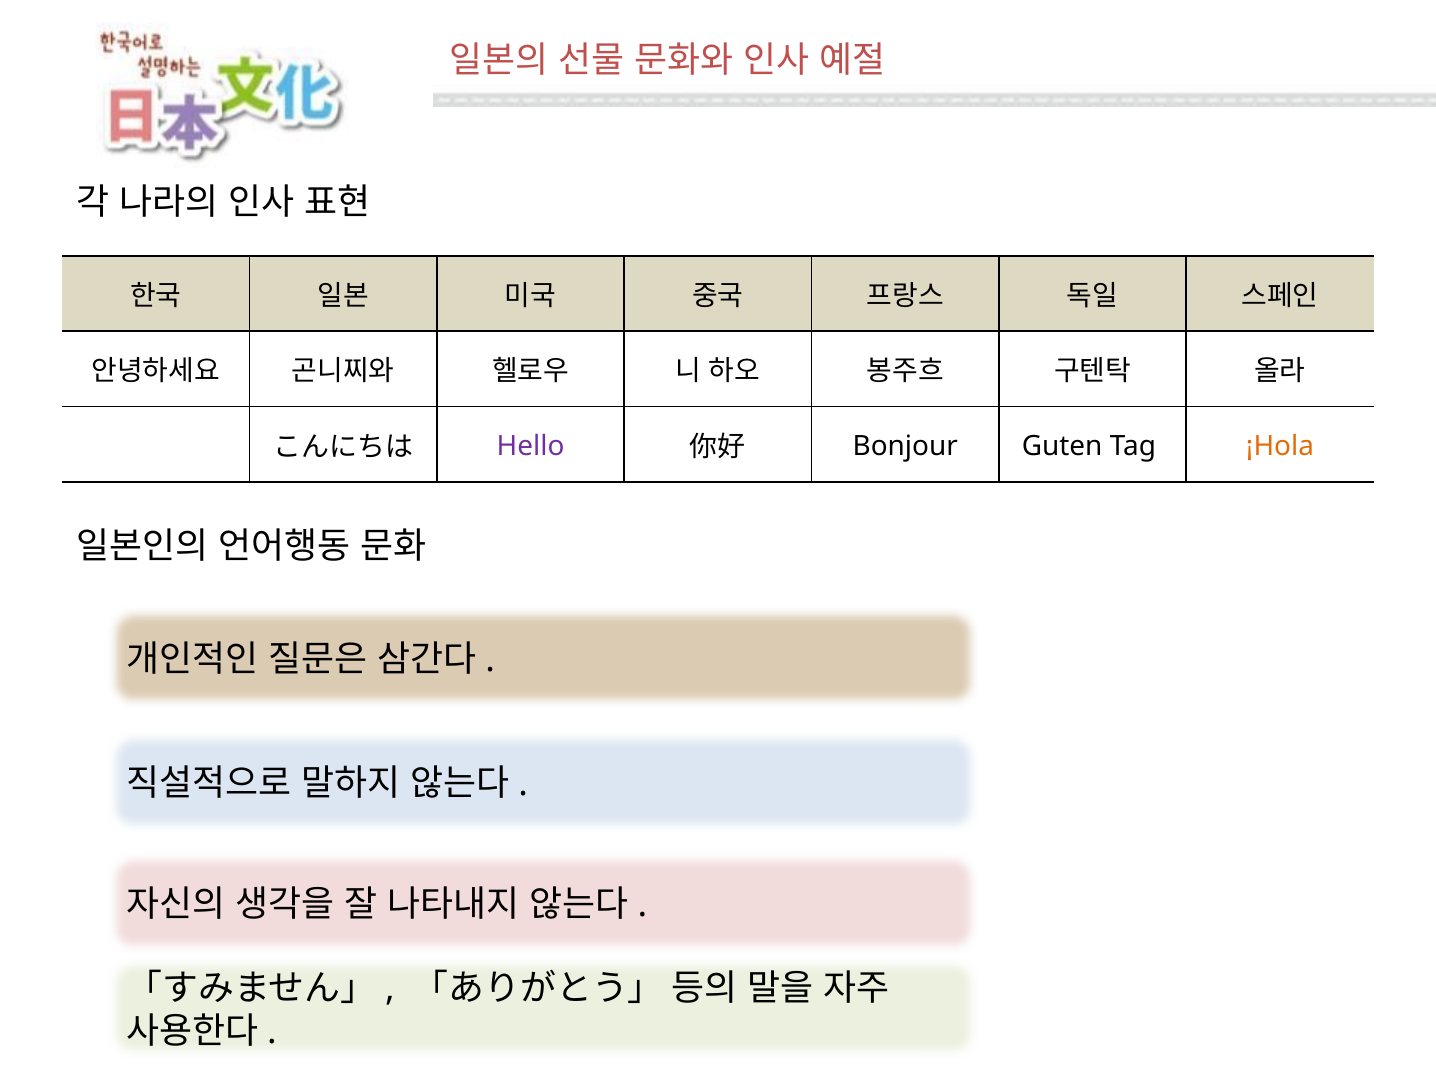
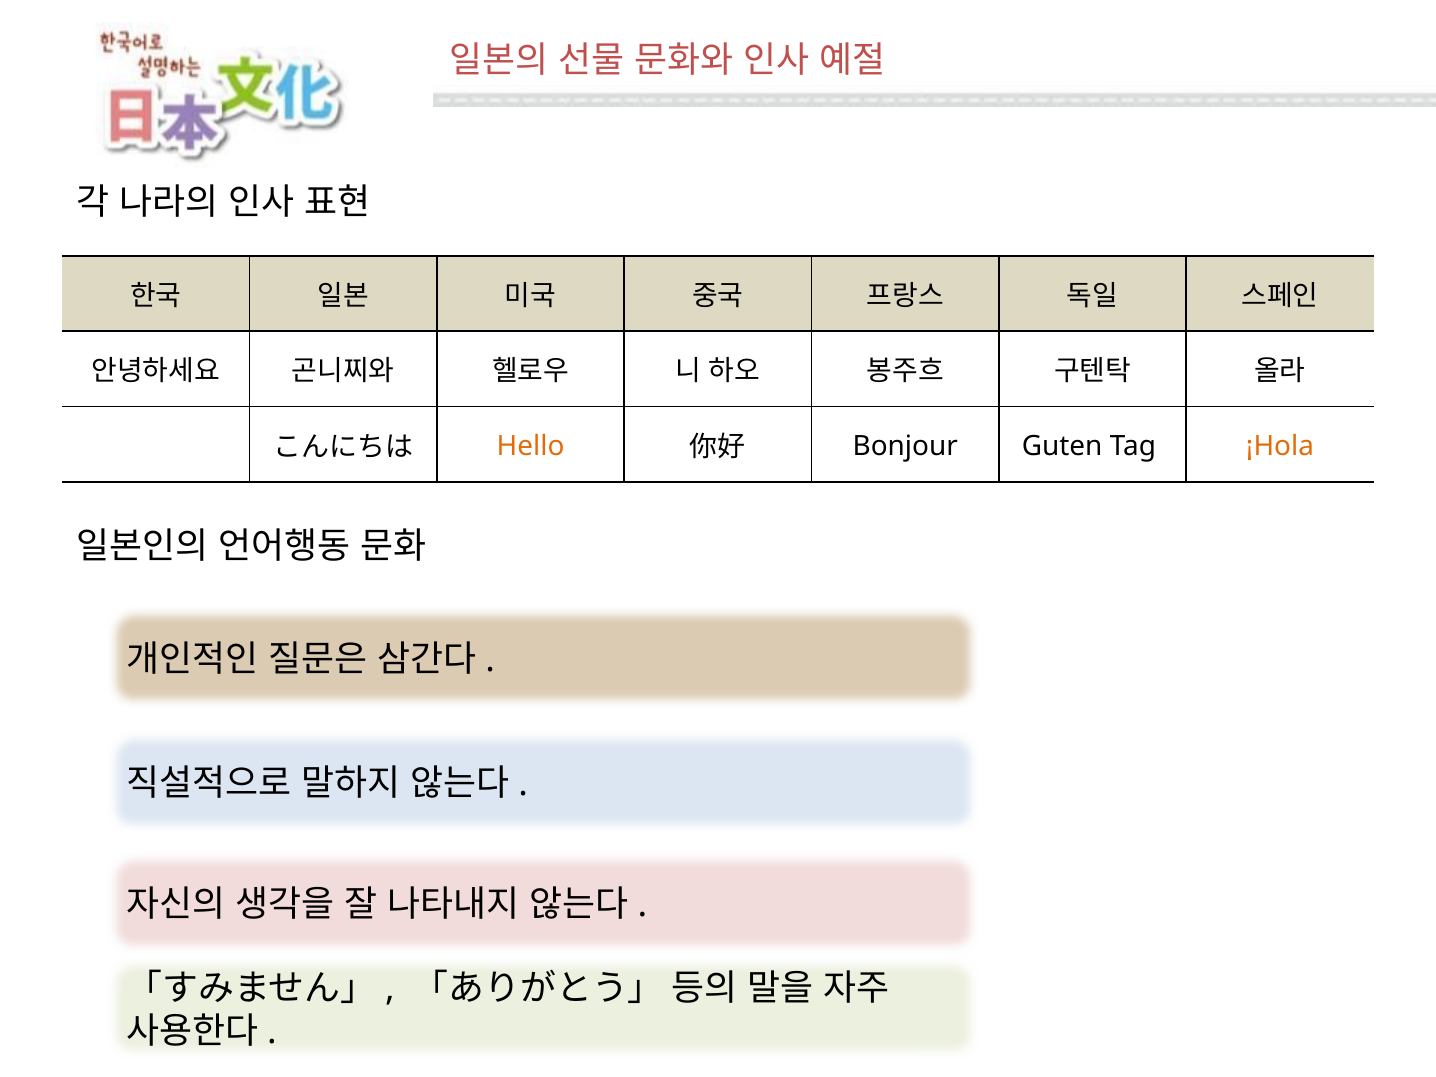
Hello colour: purple -> orange (531, 446)
